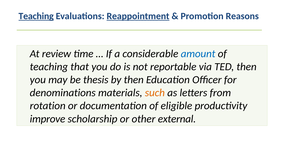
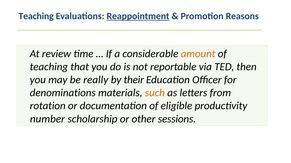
Teaching underline: present -> none (36, 16)
amount colour: blue -> orange (198, 54)
thesis: thesis -> really (96, 80)
by then: then -> their (134, 80)
improve: improve -> number (47, 119)
external: external -> sessions (177, 119)
